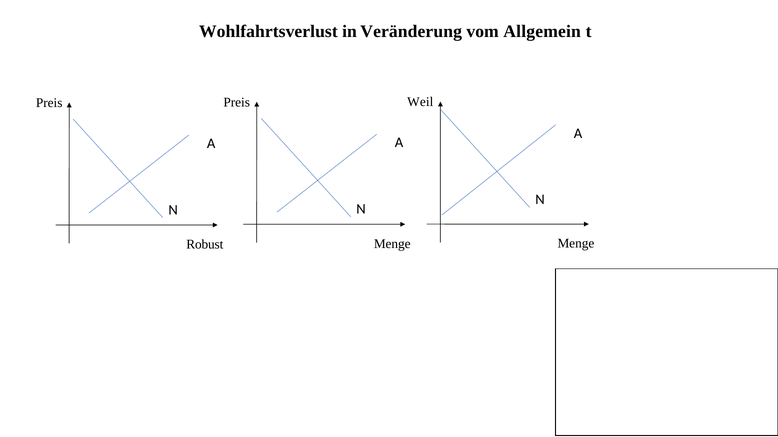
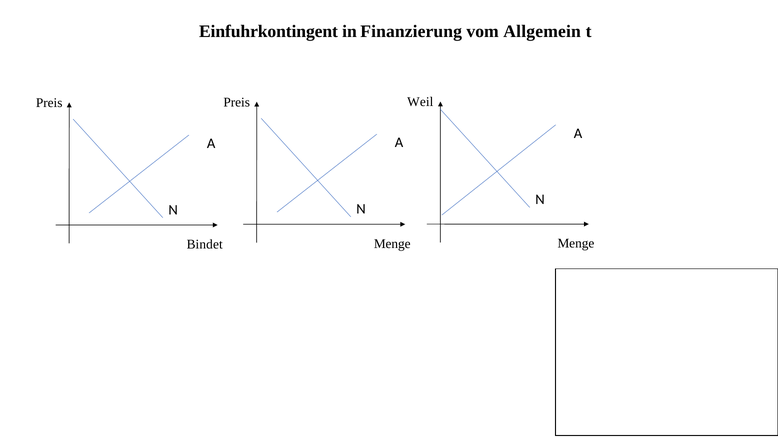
Wohlfahrtsverlust: Wohlfahrtsverlust -> Einfuhrkontingent (268, 32)
Veränderung: Veränderung -> Finanzierung (411, 32)
Robust: Robust -> Bindet (205, 245)
